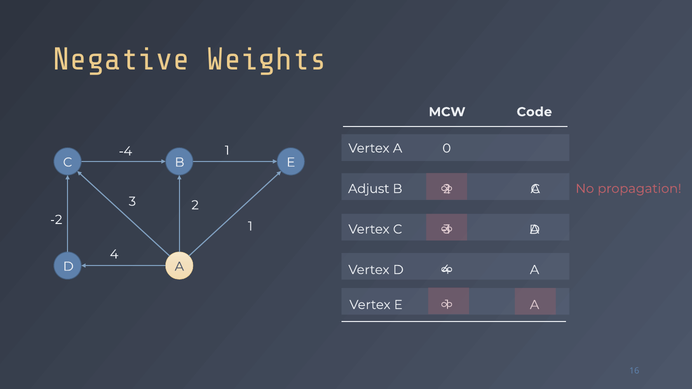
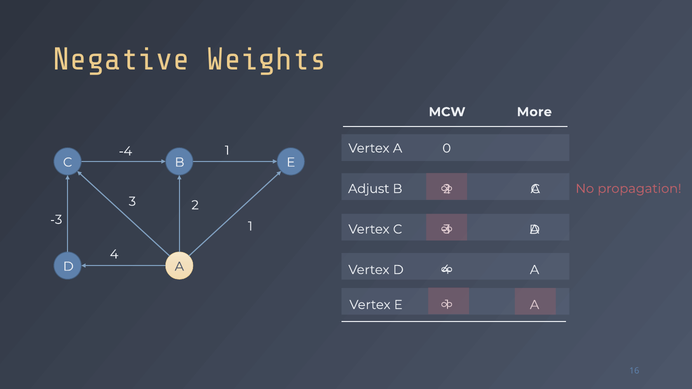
Code: Code -> More (534, 112)
-2: -2 -> -3 (56, 220)
